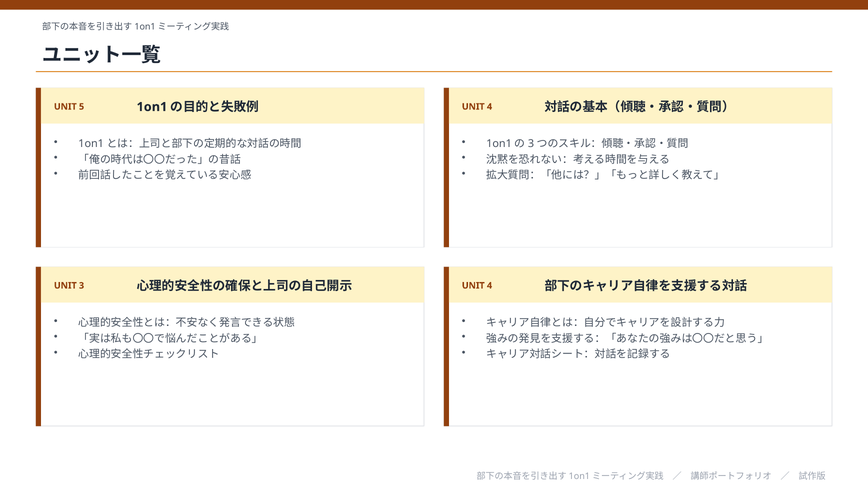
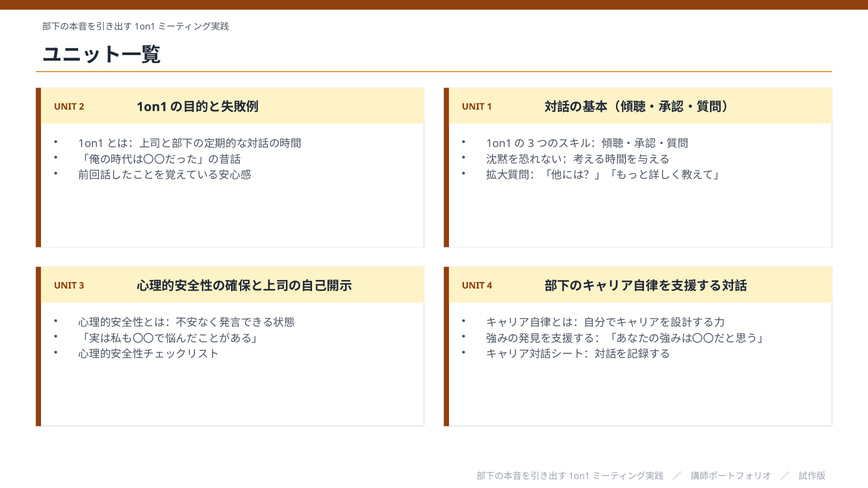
5: 5 -> 2 (82, 107)
4: 4 -> 1 (490, 107)
